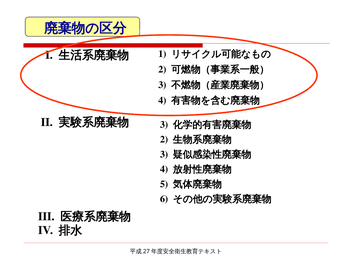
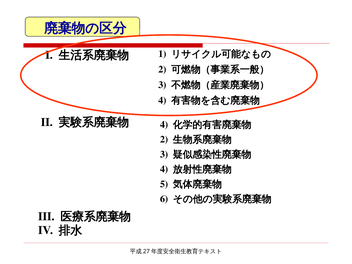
3: 3 -> 4 (164, 125)
